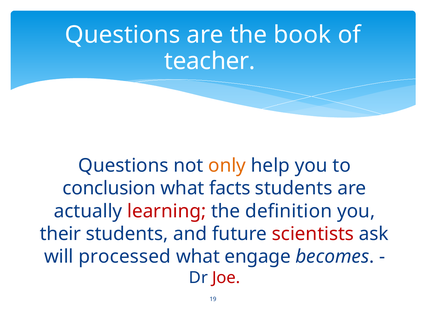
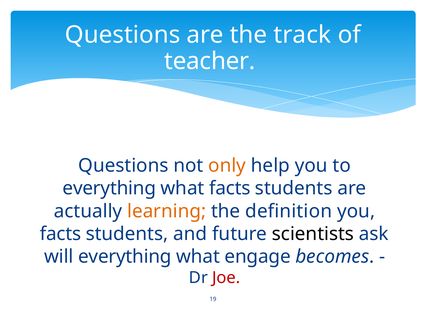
book: book -> track (302, 35)
conclusion: conclusion -> everything (109, 189)
learning colour: red -> orange (167, 211)
their: their -> facts (61, 234)
scientists colour: red -> black (313, 234)
will processed: processed -> everything (125, 257)
